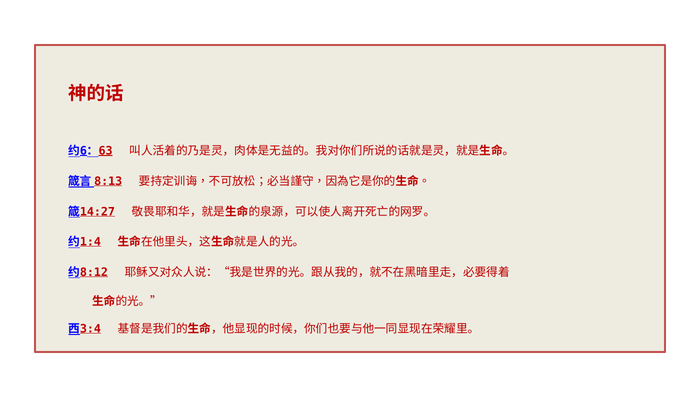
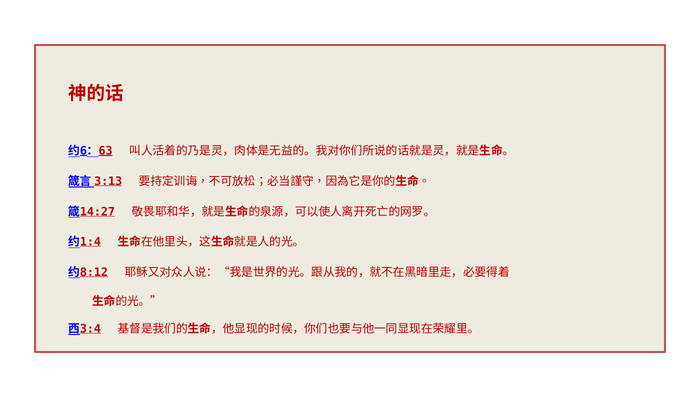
8:13: 8:13 -> 3:13 (108, 181)
